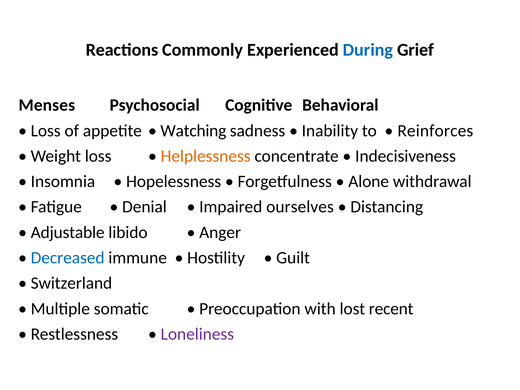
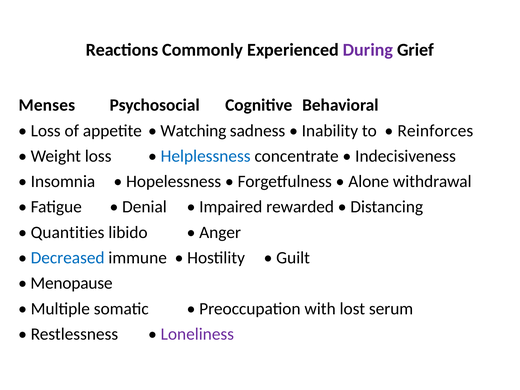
During colour: blue -> purple (368, 50)
Helplessness colour: orange -> blue (206, 156)
ourselves: ourselves -> rewarded (300, 207)
Adjustable: Adjustable -> Quantities (68, 232)
Switzerland: Switzerland -> Menopause (71, 283)
recent: recent -> serum (391, 309)
